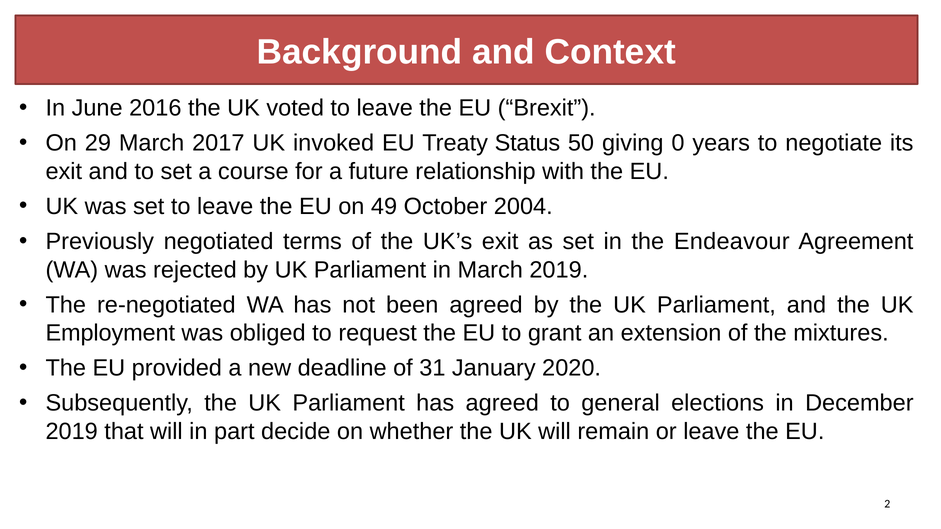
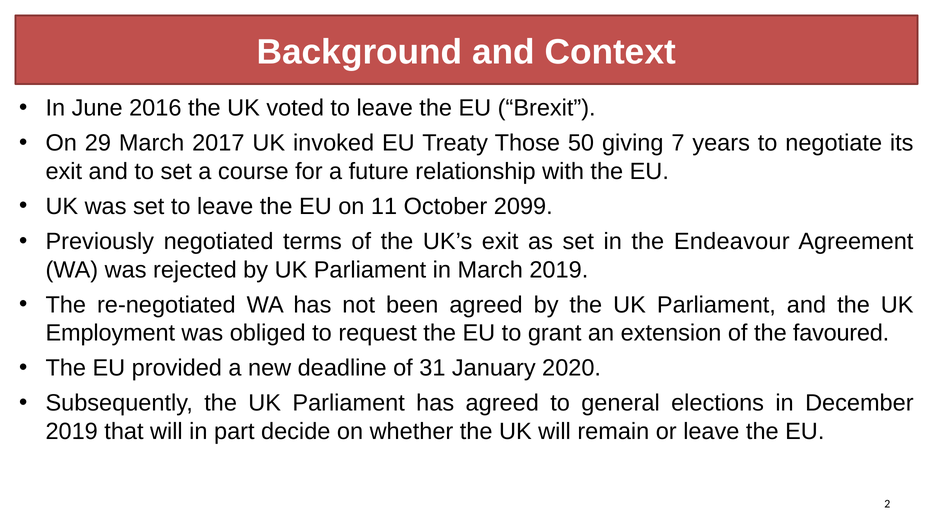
Status: Status -> Those (527, 143)
0: 0 -> 7 (678, 143)
49: 49 -> 11 (384, 207)
2004: 2004 -> 2099 (523, 207)
mixtures: mixtures -> favoured (841, 333)
